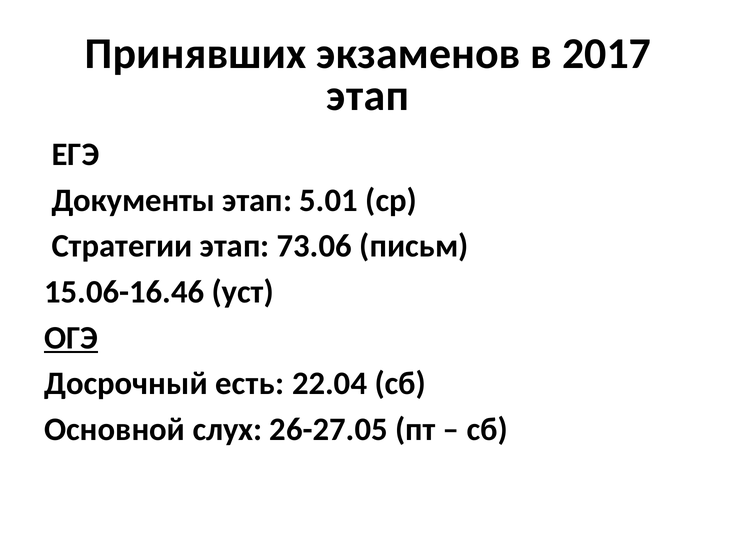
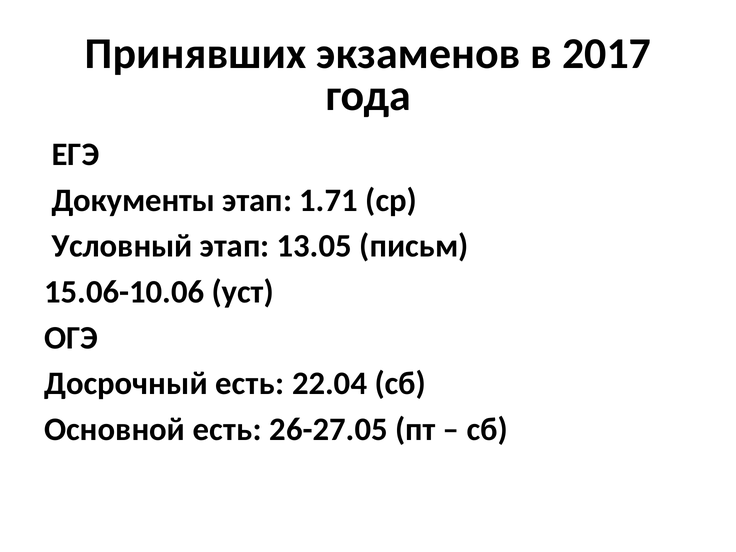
этап: этап -> года (368, 96)
5.01: 5.01 -> 1.71 (329, 200)
Стратегии: Стратегии -> Условный (122, 246)
73.06: 73.06 -> 13.05 (314, 246)
15.06-16.46: 15.06-16.46 -> 15.06-10.06 (124, 292)
ОГЭ underline: present -> none (71, 338)
Основной слух: слух -> есть (227, 429)
